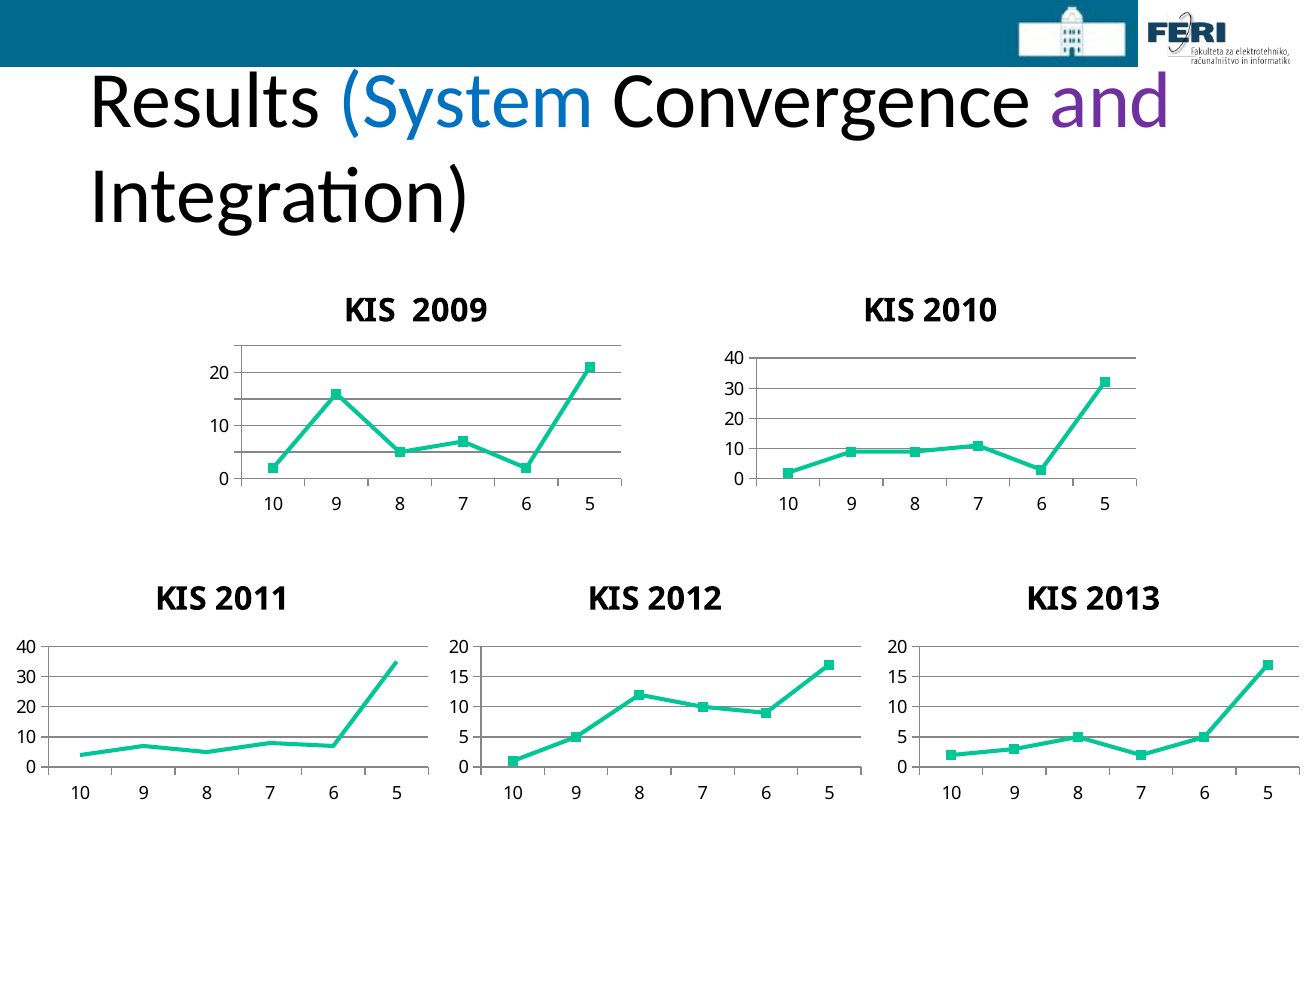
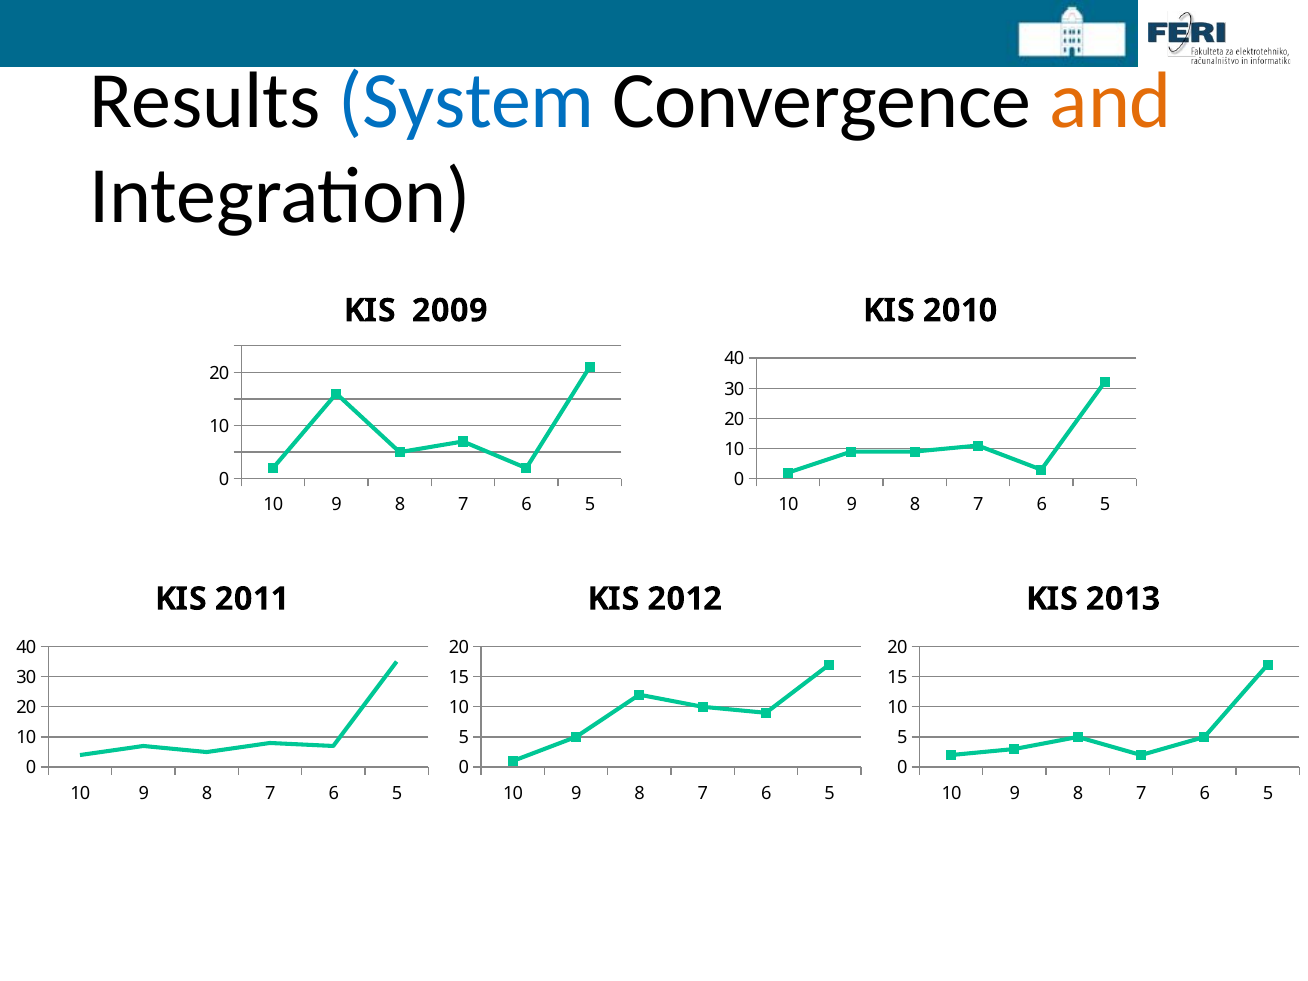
and colour: purple -> orange (1111, 101)
